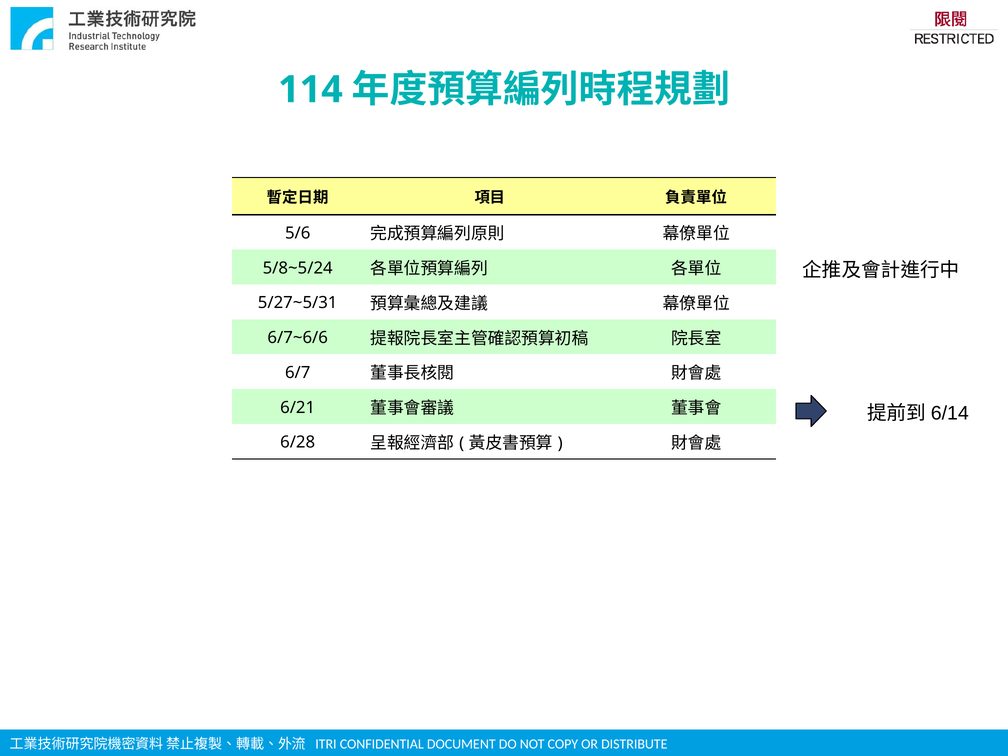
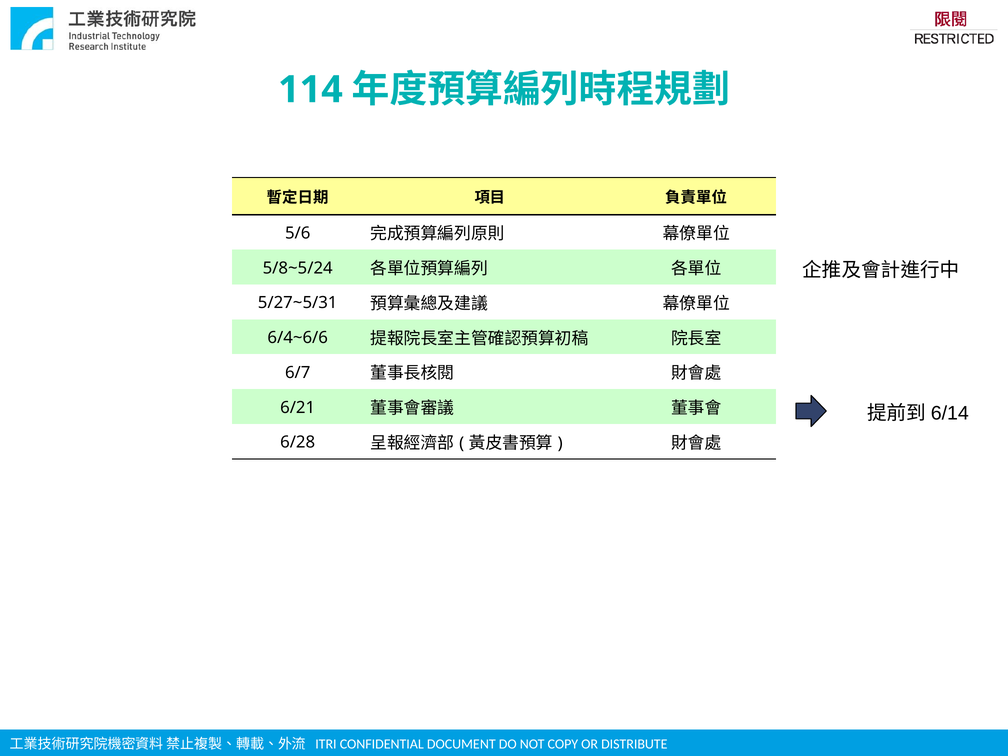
6/7~6/6: 6/7~6/6 -> 6/4~6/6 (298, 338)
